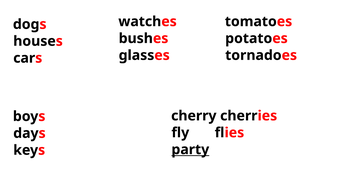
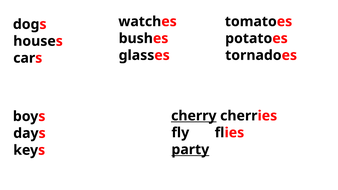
cherry underline: none -> present (194, 116)
